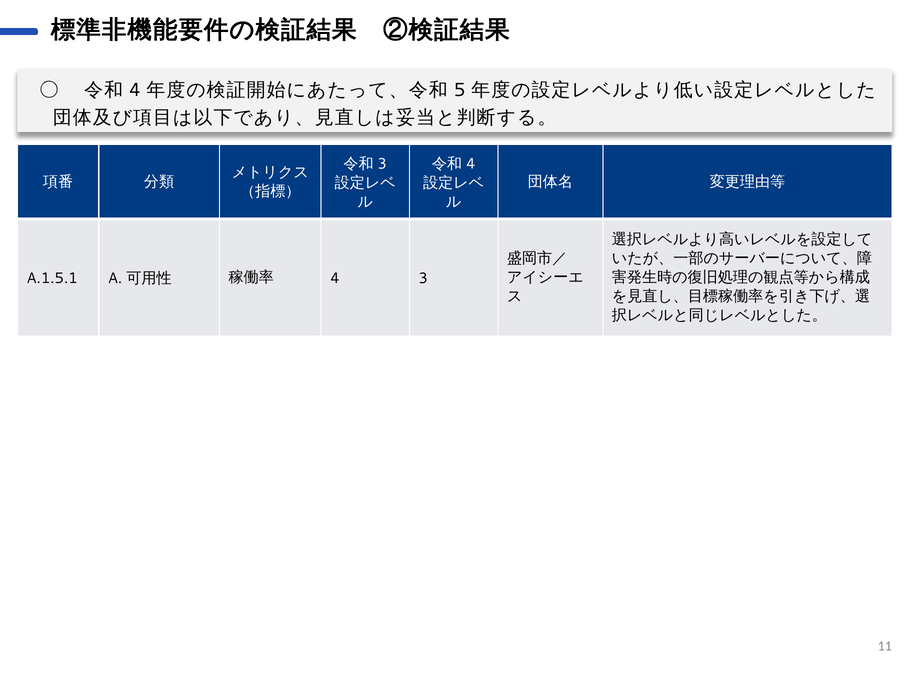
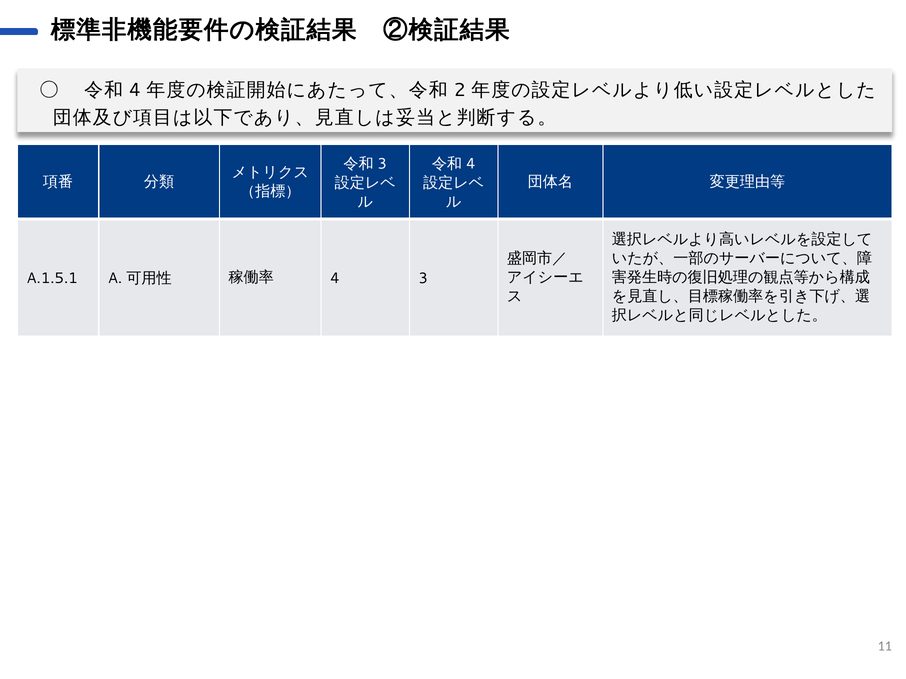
5: 5 -> 2 (460, 90)
